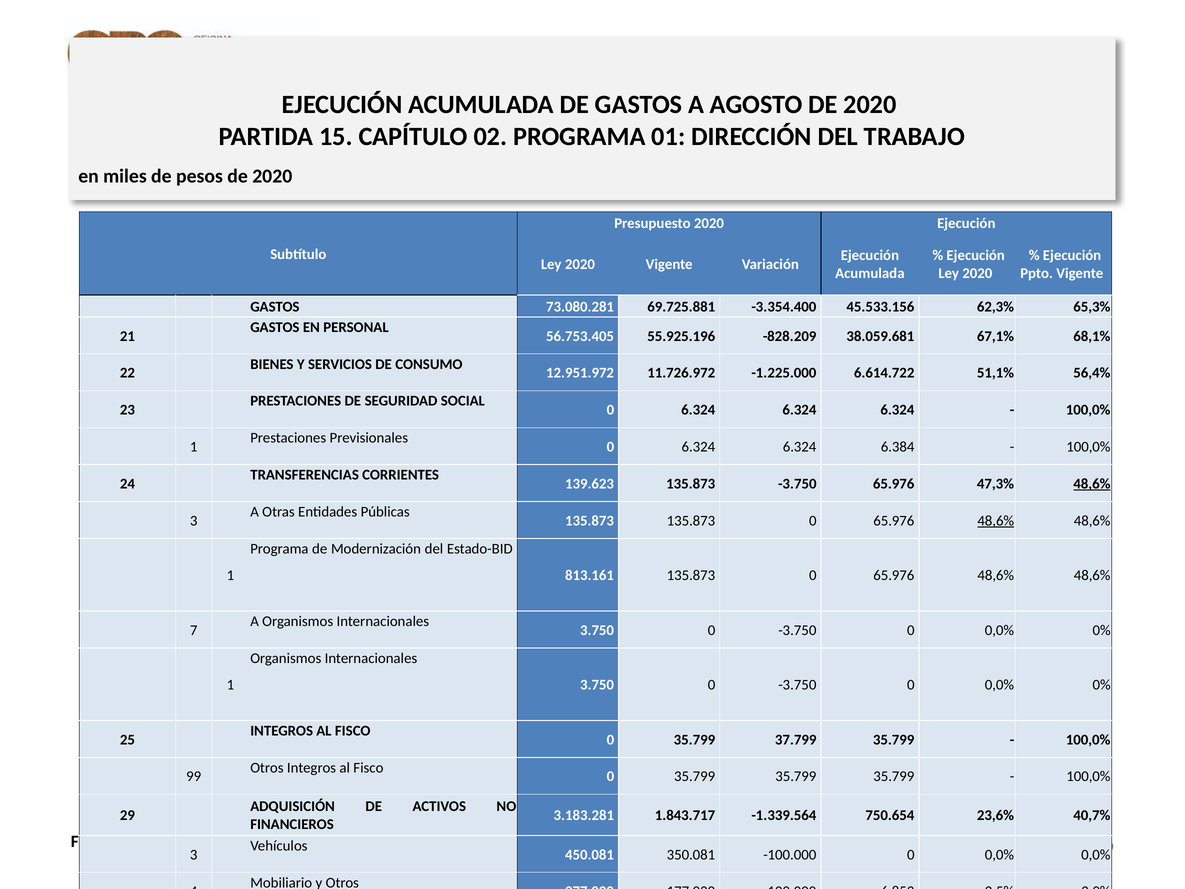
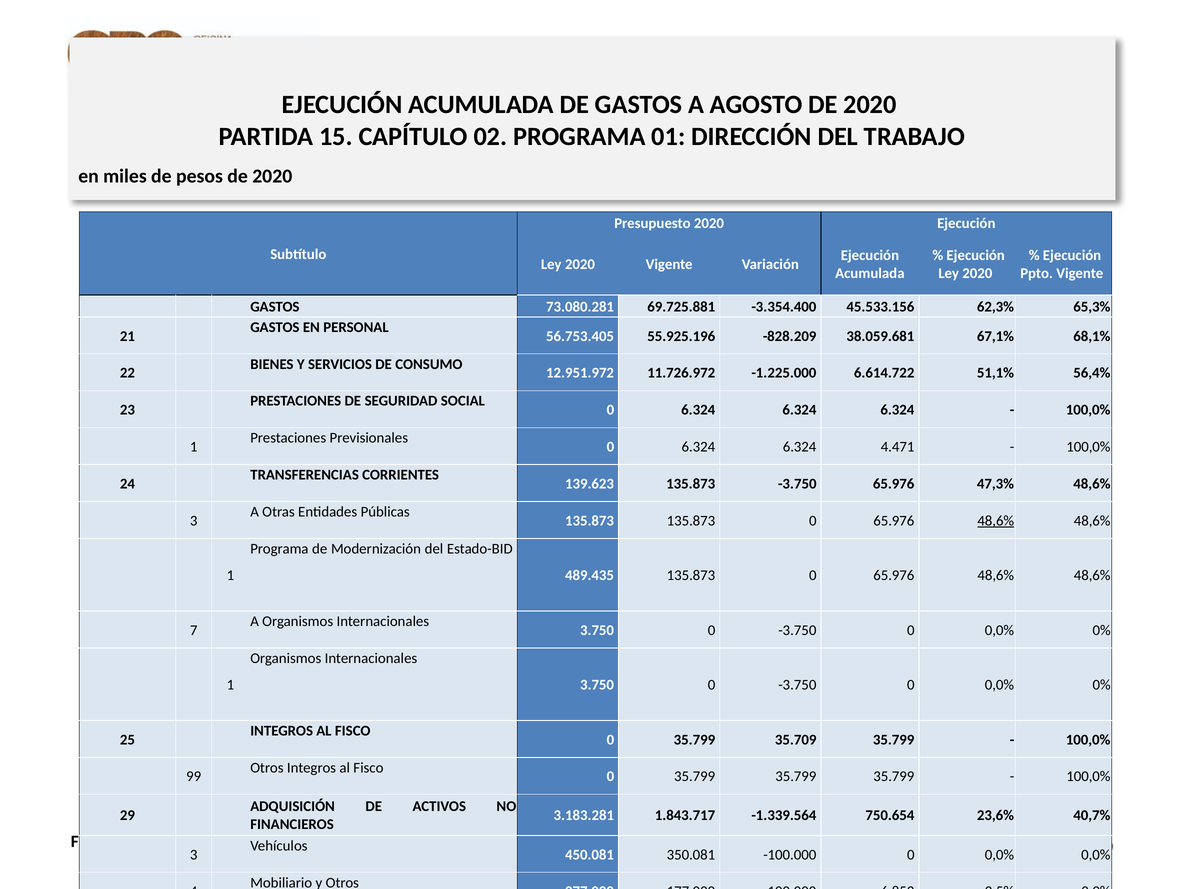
6.384: 6.384 -> 4.471 (898, 447)
48,6% underline: present -> none (1092, 484)
813.161: 813.161 -> 489.435 (590, 575)
37.799: 37.799 -> 35.709 (796, 739)
